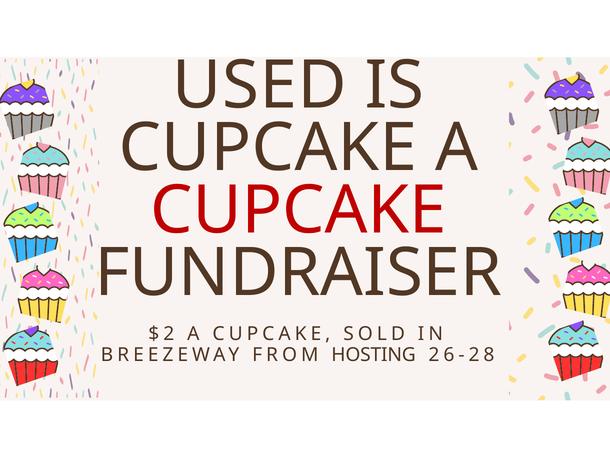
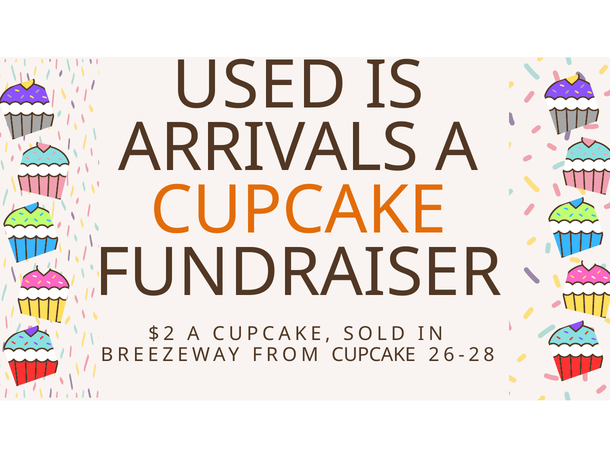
CUPCAKE: CUPCAKE -> ARRIVALS (268, 148)
CUPCAKE colour: red -> orange (298, 210)
FROM HOSTING: HOSTING -> CUPCAKE (374, 355)
